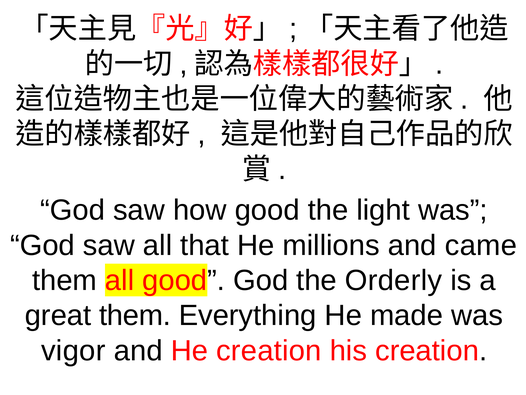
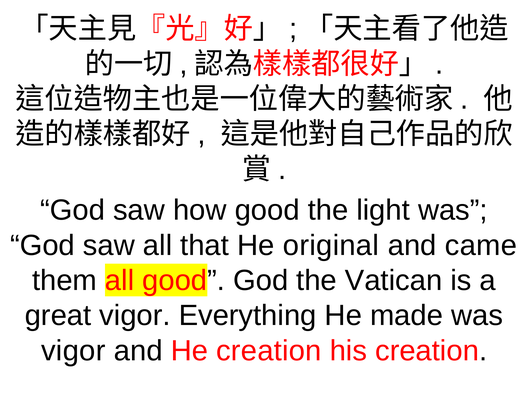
millions: millions -> original (331, 245)
Orderly: Orderly -> Vatican (394, 280)
great them: them -> vigor (135, 315)
